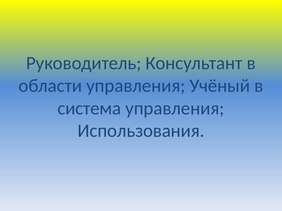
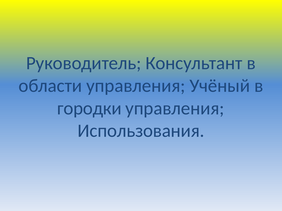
система: система -> городки (89, 108)
